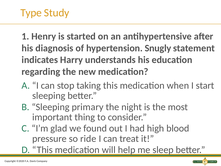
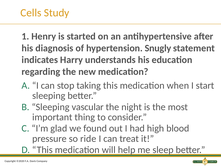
Type: Type -> Cells (31, 13)
primary: primary -> vascular (88, 107)
